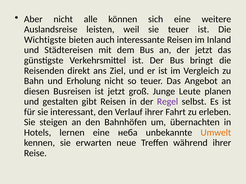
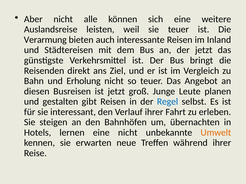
Wichtigste: Wichtigste -> Verarmung (45, 40)
Regel colour: purple -> blue (168, 102)
eine неба: неба -> nicht (128, 133)
